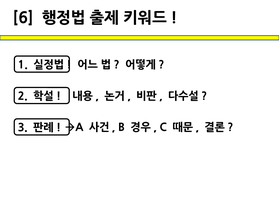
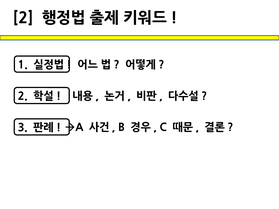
6: 6 -> 2 (23, 18)
